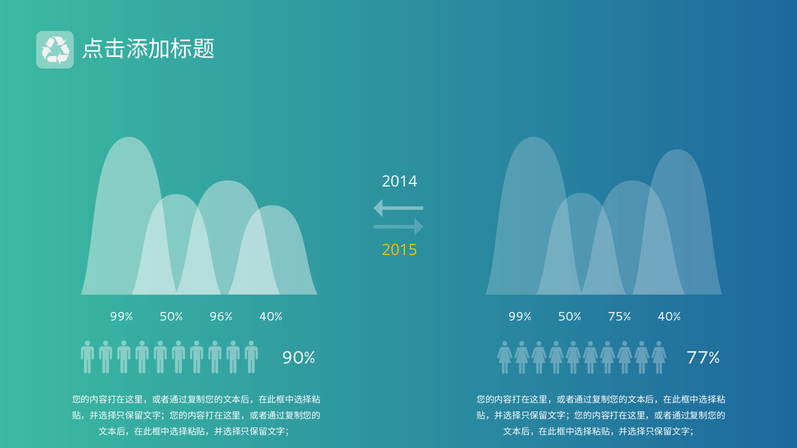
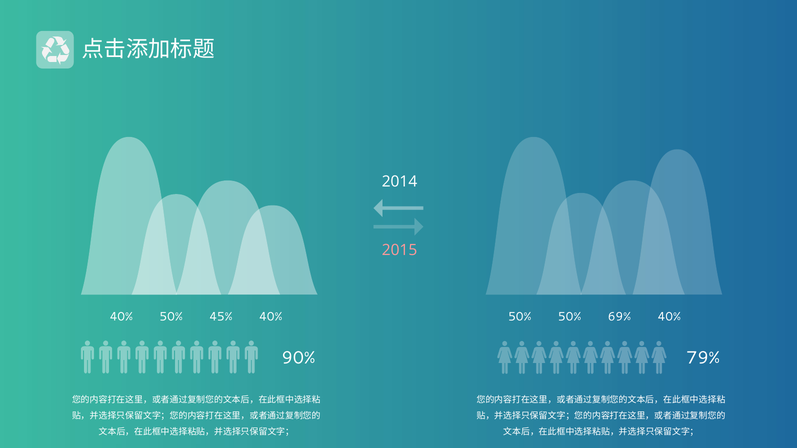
2015 colour: yellow -> pink (400, 250)
99%: 99% -> 40% (121, 317)
96%: 96% -> 45% (221, 317)
99%: 99% -> 50% (520, 317)
75%: 75% -> 69% (619, 317)
77%: 77% -> 79% (703, 358)
